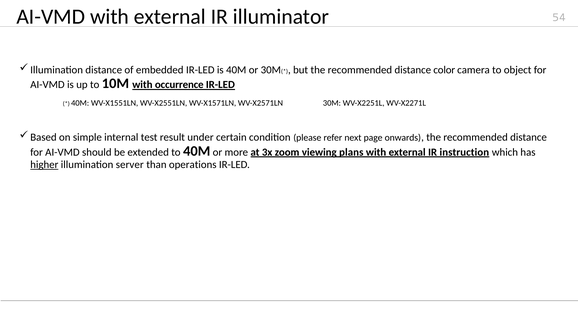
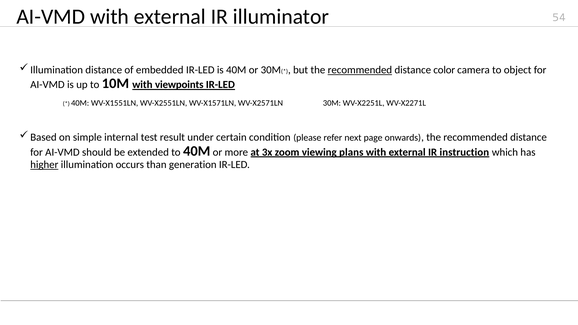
recommended underline: none -> present (360, 70)
occurrence: occurrence -> viewpoints (179, 85)
server: server -> occurs (130, 165)
operations: operations -> generation (193, 165)
